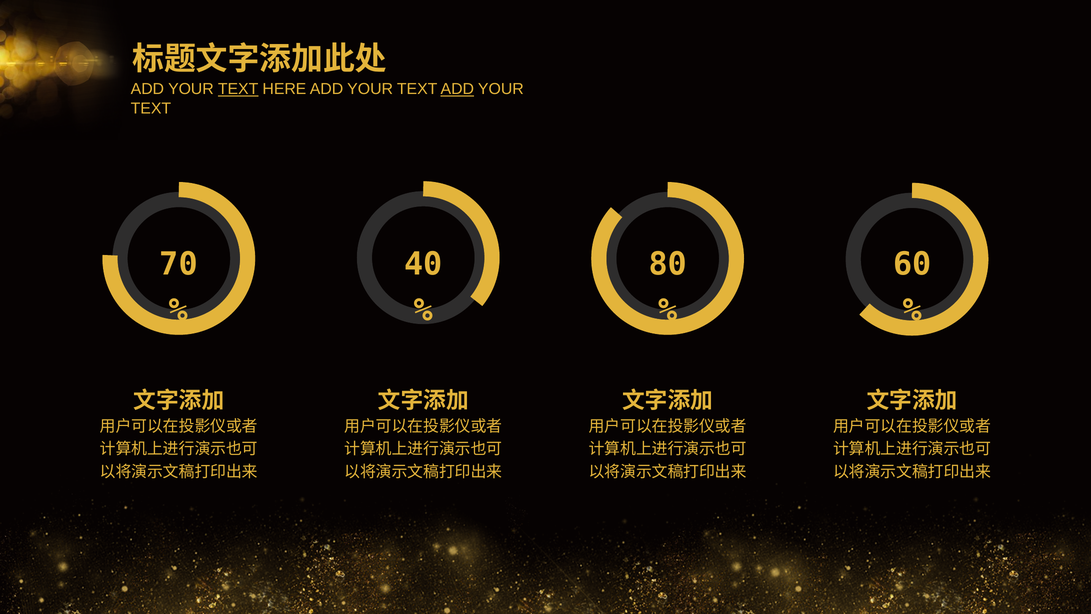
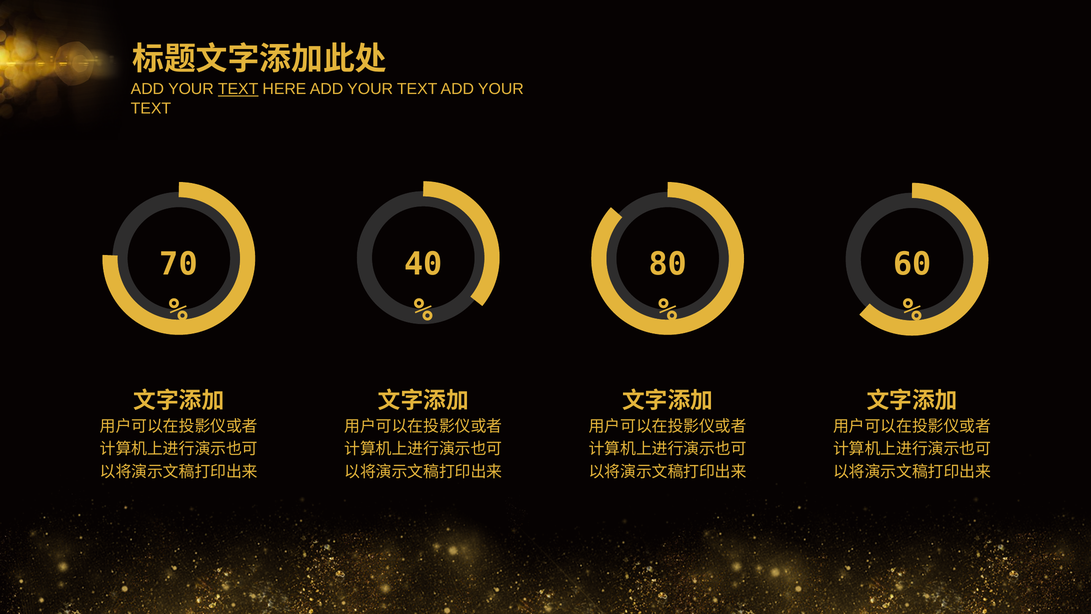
ADD underline: present -> none (457, 89)
